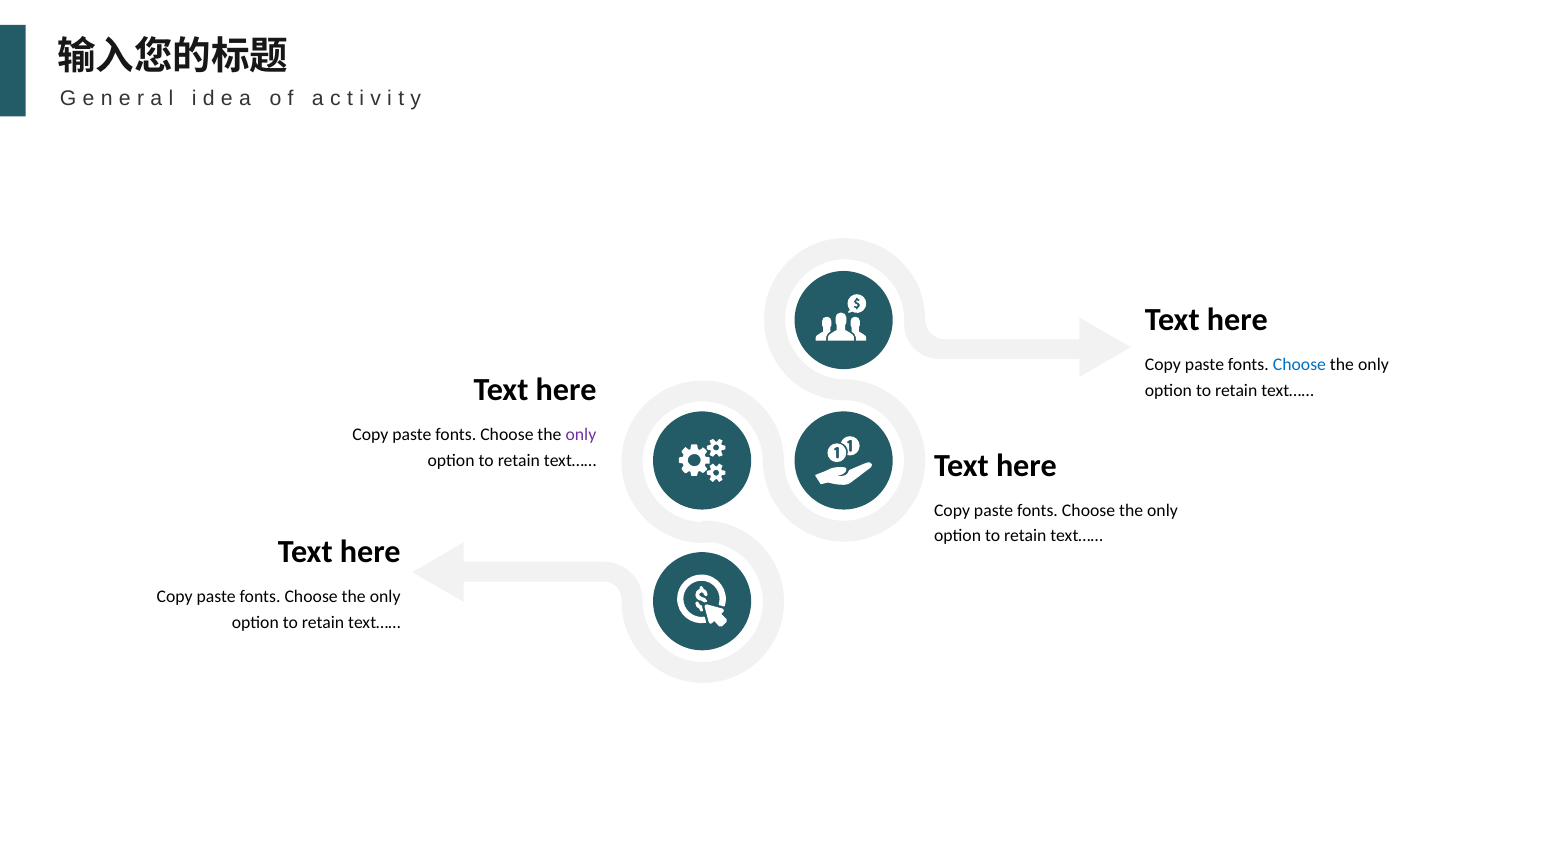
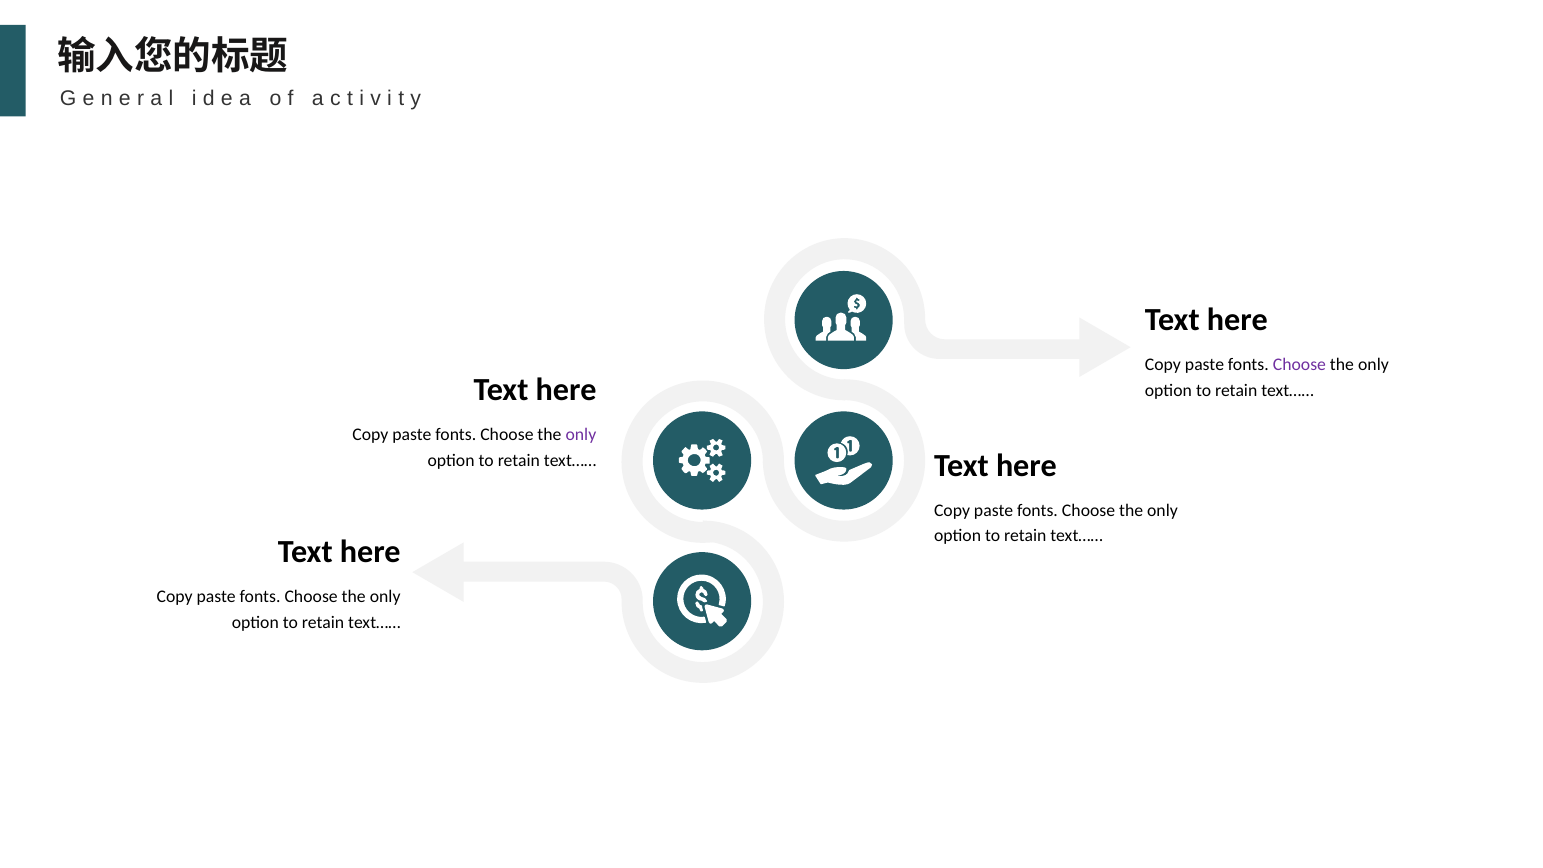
Choose colour: blue -> purple (1299, 365)
